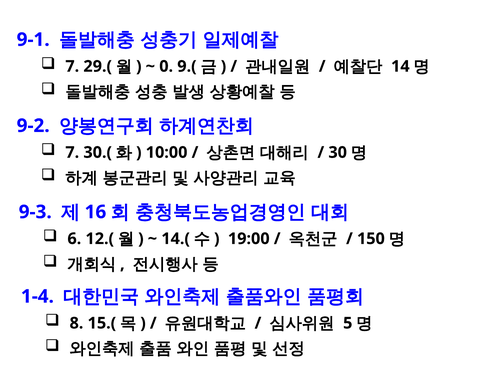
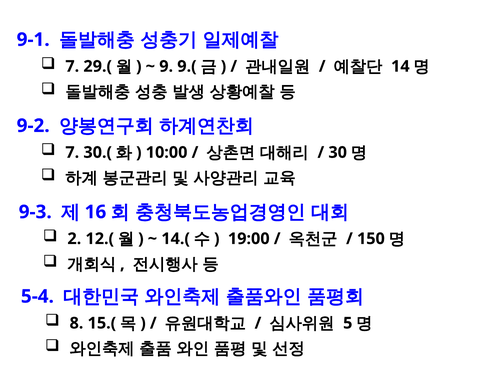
0: 0 -> 9 (166, 66)
6: 6 -> 2 (74, 239)
1-4: 1-4 -> 5-4 (37, 297)
